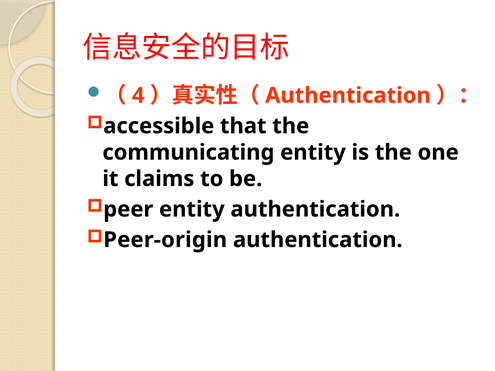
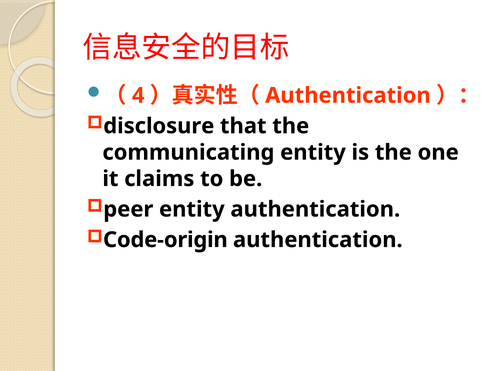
accessible: accessible -> disclosure (159, 126)
Peer-origin: Peer-origin -> Code-origin (165, 240)
